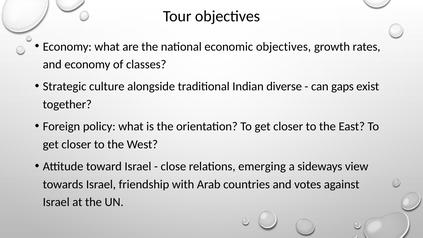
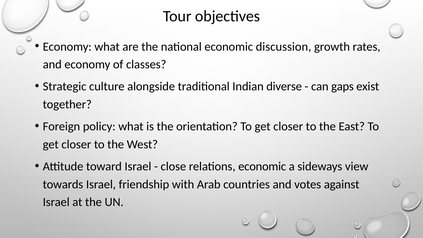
economic objectives: objectives -> discussion (284, 47)
relations emerging: emerging -> economic (262, 166)
